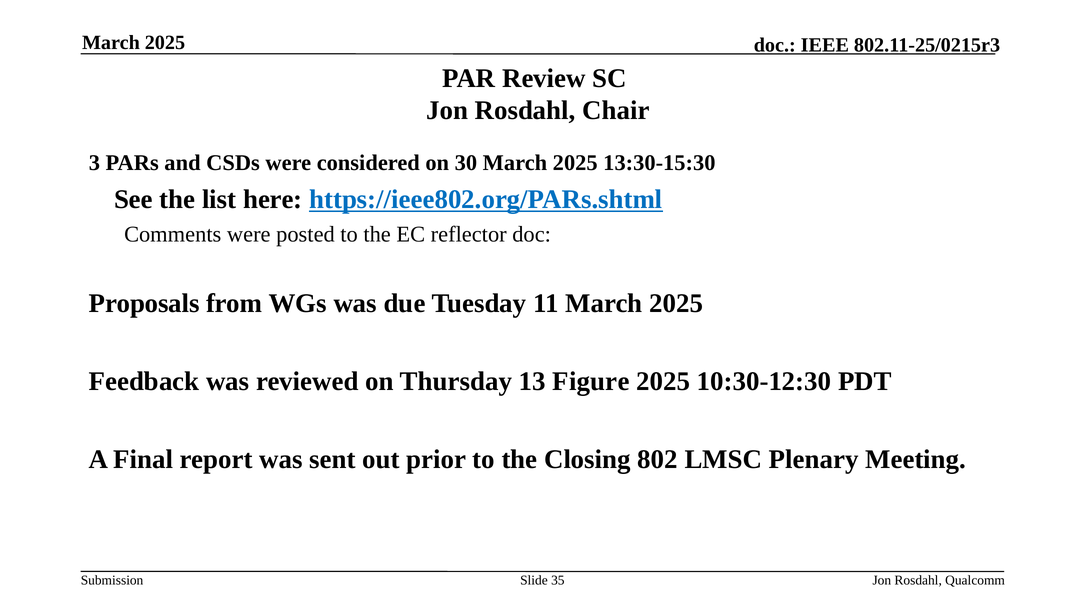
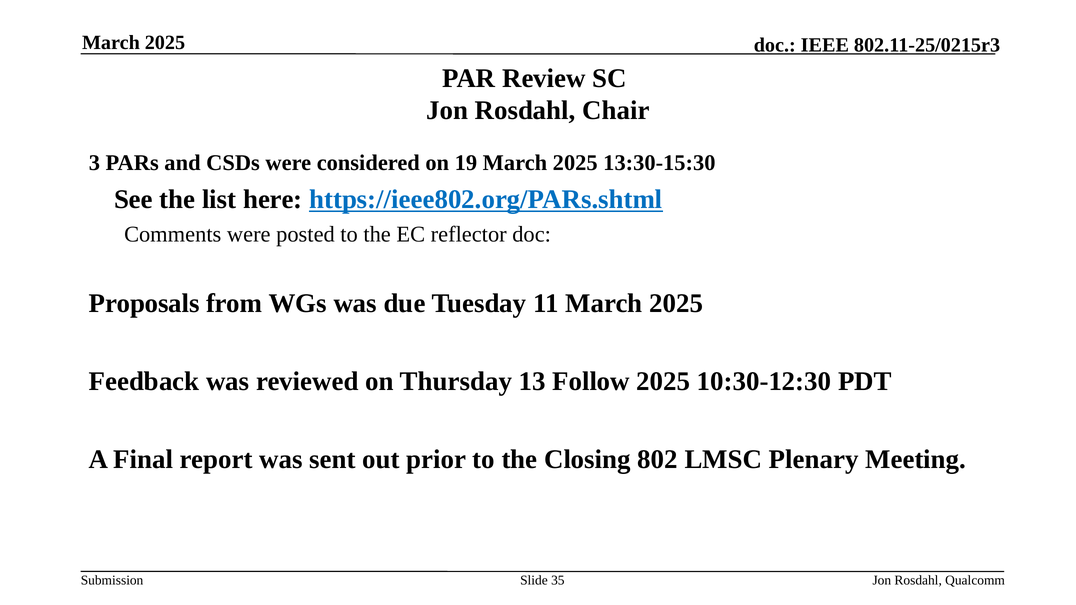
30: 30 -> 19 (466, 163)
Figure: Figure -> Follow (591, 382)
